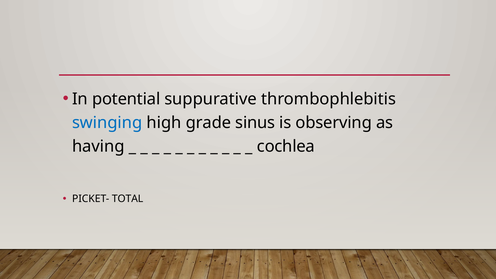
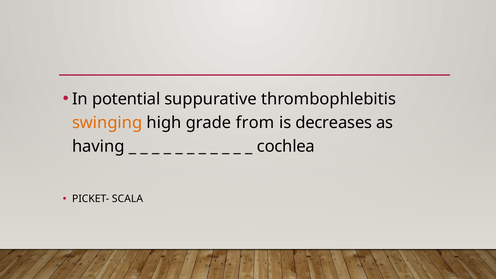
swinging colour: blue -> orange (107, 123)
sinus: sinus -> from (255, 123)
observing: observing -> decreases (334, 123)
TOTAL: TOTAL -> SCALA (127, 199)
